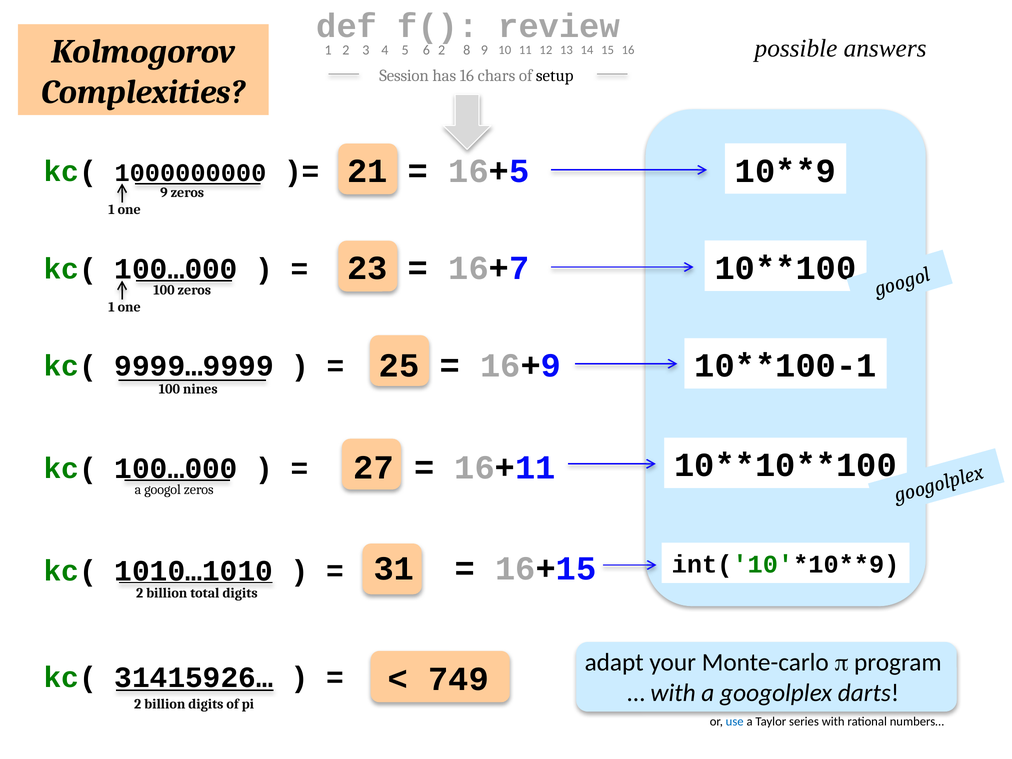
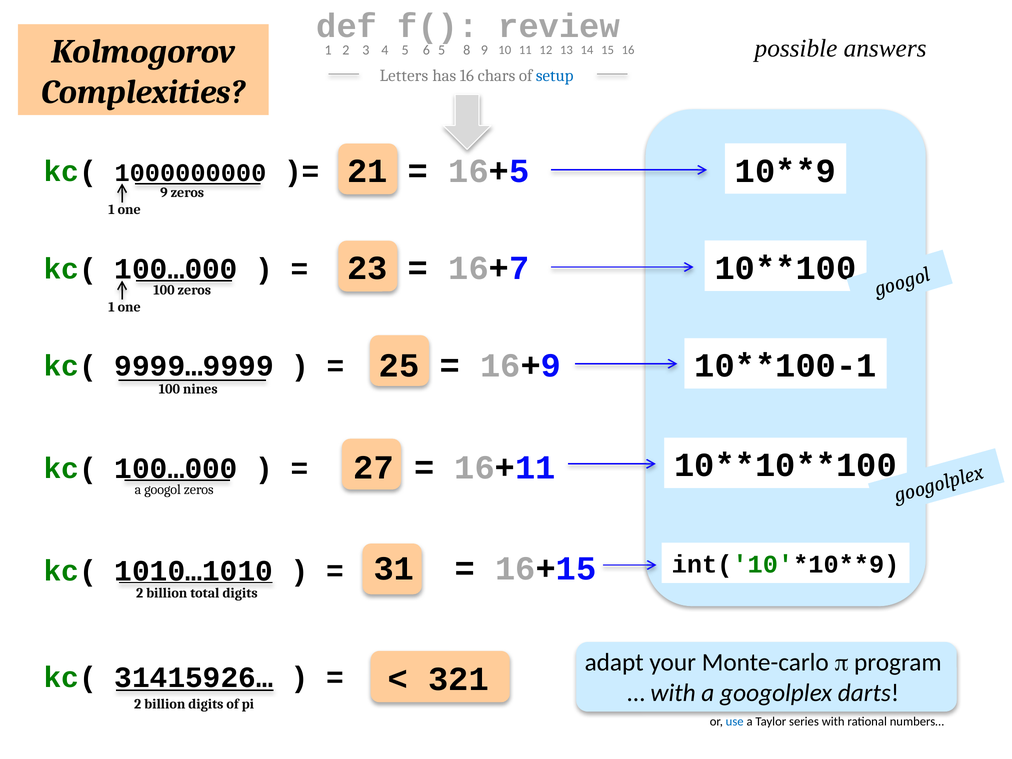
5 2: 2 -> 5 (442, 50)
Session: Session -> Letters (404, 76)
setup colour: black -> blue (555, 76)
749: 749 -> 321 (459, 679)
